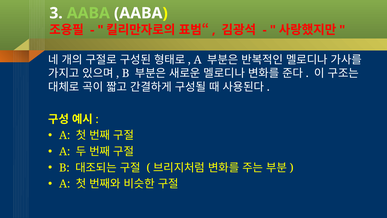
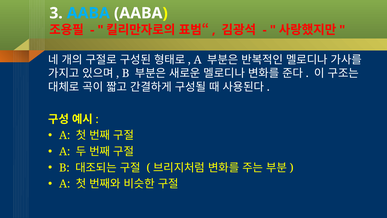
AABA colour: light green -> light blue (88, 13)
